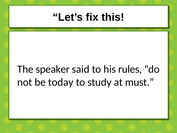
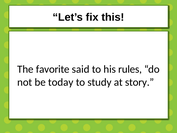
speaker: speaker -> favorite (53, 69)
must: must -> story (140, 82)
